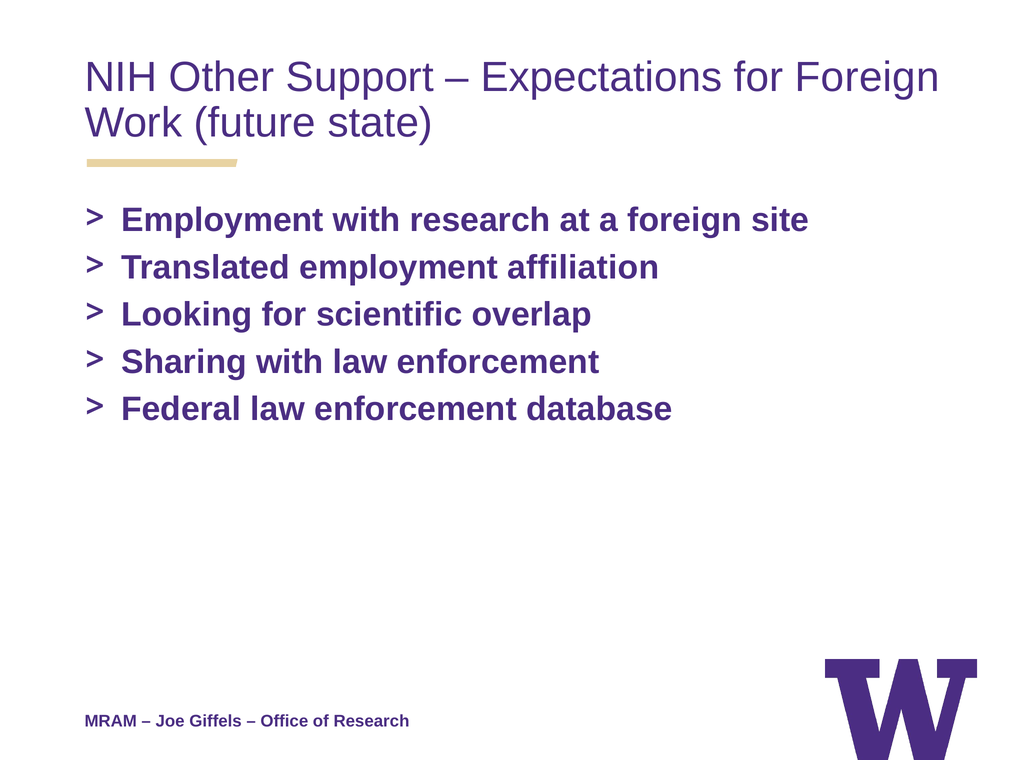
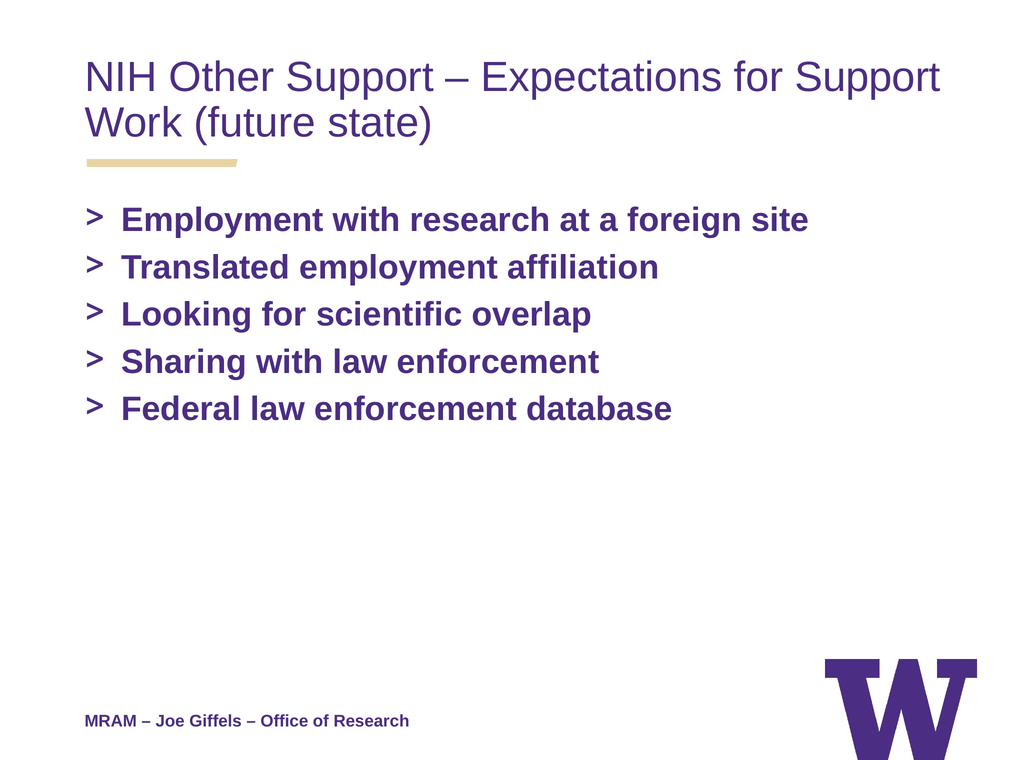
for Foreign: Foreign -> Support (868, 77)
